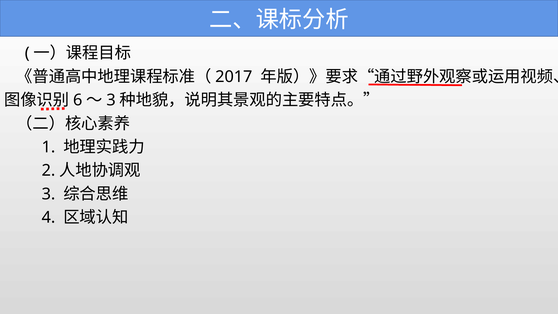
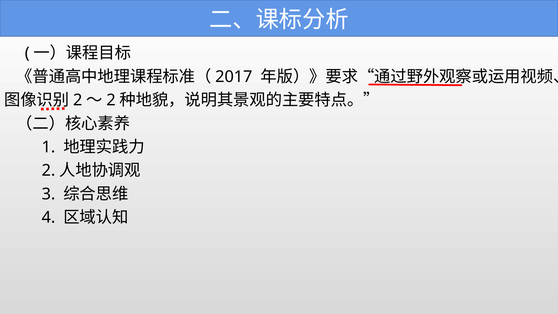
6: 6 -> 2 (78, 100)
3: 3 -> 2 (111, 100)
